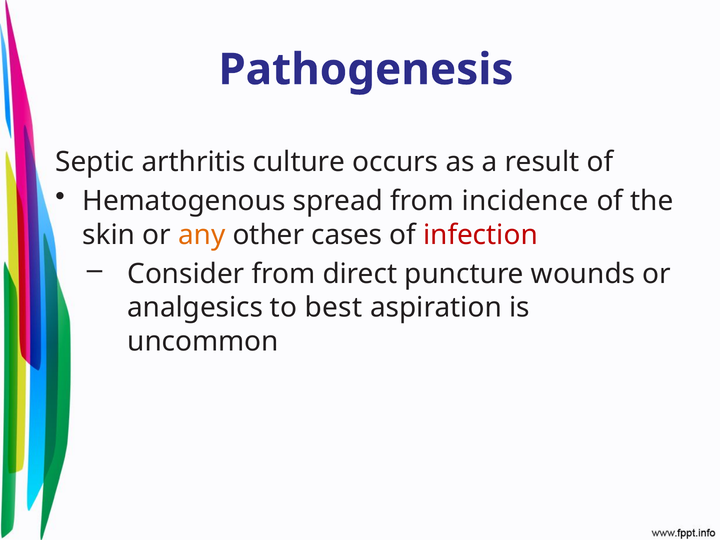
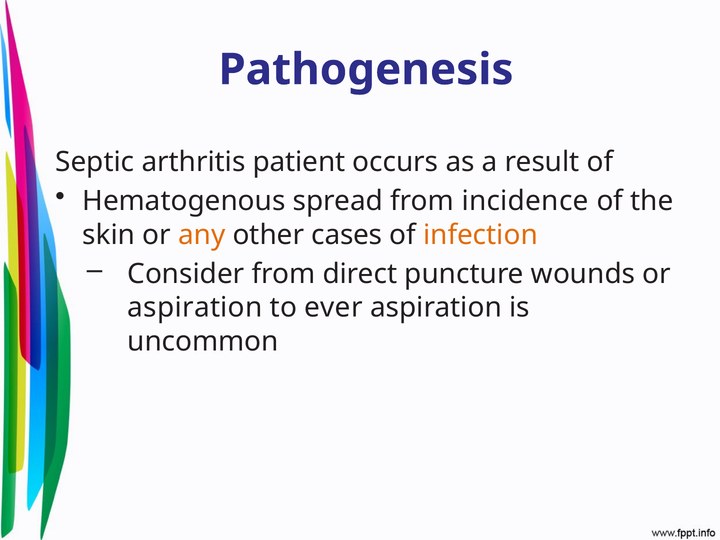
culture: culture -> patient (299, 162)
infection colour: red -> orange (480, 235)
analgesics: analgesics -> aspiration (195, 308)
best: best -> ever (333, 308)
